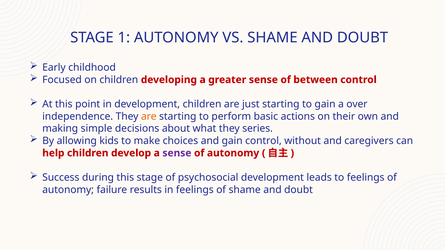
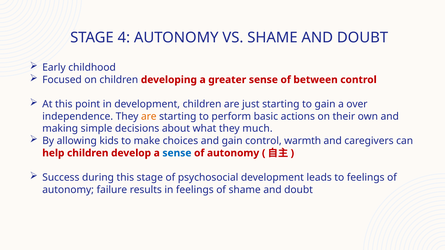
1: 1 -> 4 (124, 38)
series: series -> much (257, 129)
without: without -> warmth (303, 141)
sense colour: purple -> blue (177, 153)
